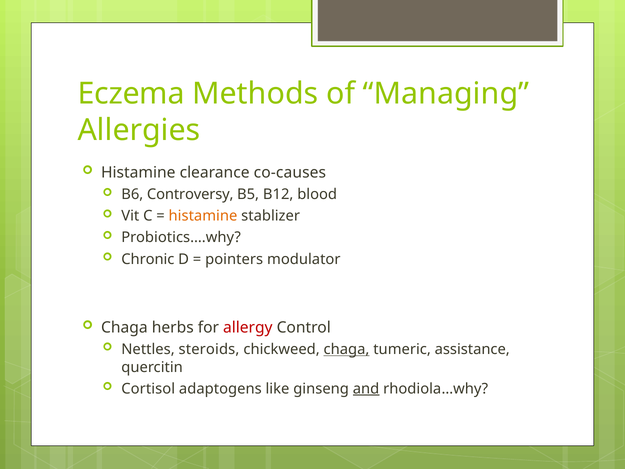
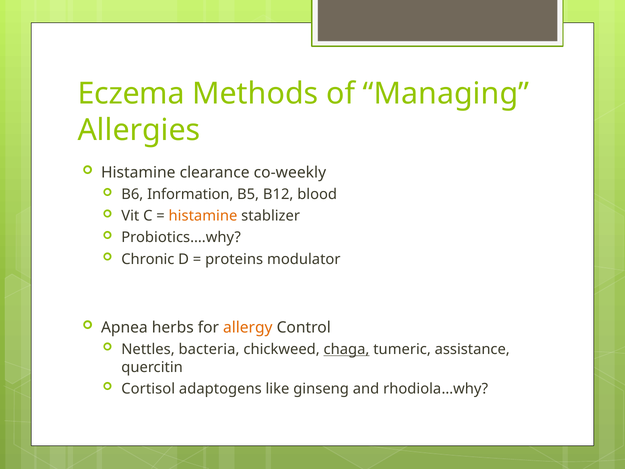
co-causes: co-causes -> co-weekly (290, 172)
Controversy: Controversy -> Information (190, 194)
pointers: pointers -> proteins (234, 259)
Chaga: Chaga -> Apnea (124, 327)
allergy colour: red -> orange (248, 327)
steroids: steroids -> bacteria (209, 349)
and underline: present -> none (366, 389)
